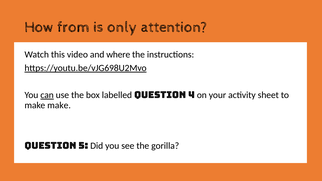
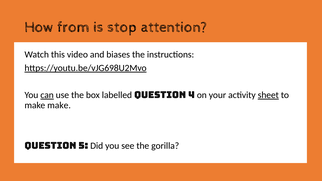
only: only -> stop (122, 27)
where: where -> biases (118, 54)
sheet underline: none -> present (268, 95)
